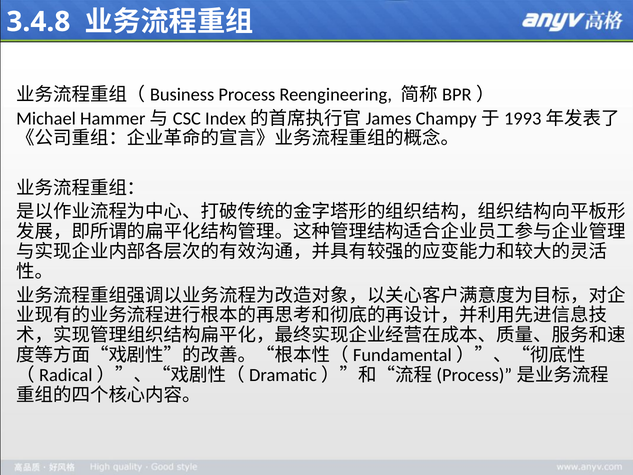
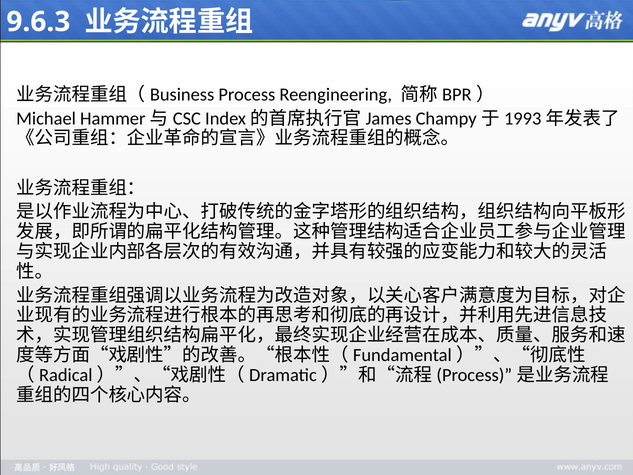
3.4.8: 3.4.8 -> 9.6.3 (38, 22)
